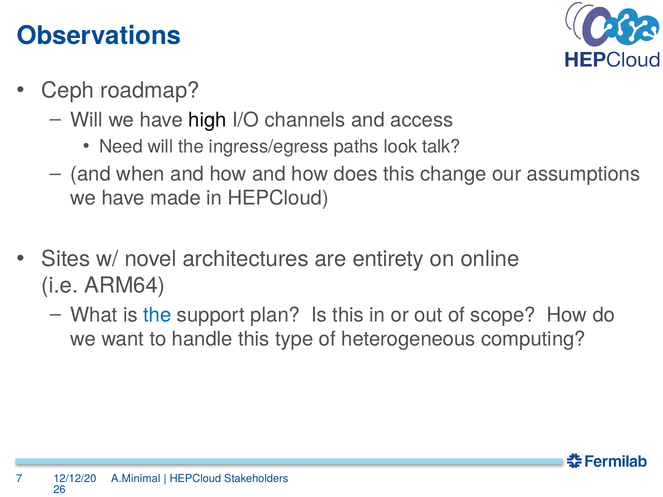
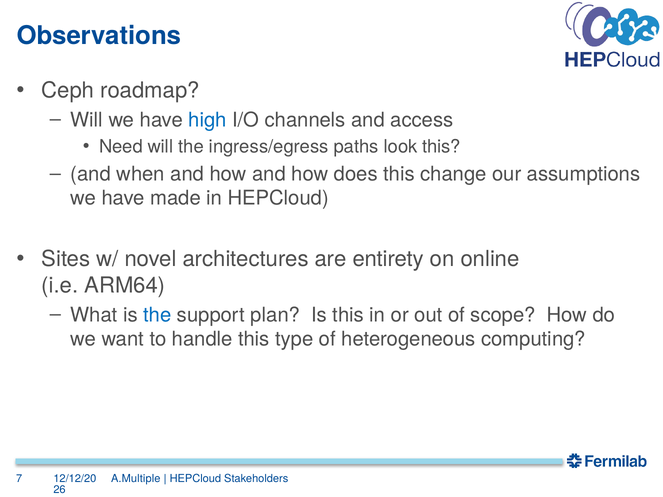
high colour: black -> blue (207, 120)
look talk: talk -> this (442, 147)
A.Minimal: A.Minimal -> A.Multiple (136, 479)
